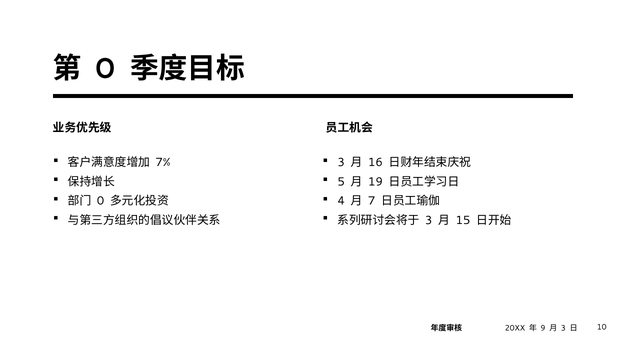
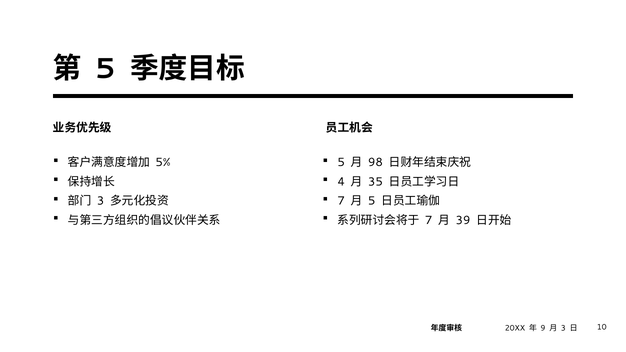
0: 0 -> 5 (105, 69)
7%: 7% -> 5% (163, 163)
3: 3 -> 5 (341, 163)
16: 16 -> 98 (375, 163)
5: 5 -> 4 (341, 182)
19: 19 -> 35 (375, 182)
0: 0 -> 3 (101, 201)
4: 4 -> 7 (341, 201)
7: 7 -> 5 (372, 201)
3: 3 -> 7 (429, 220)
15: 15 -> 39 (463, 220)
